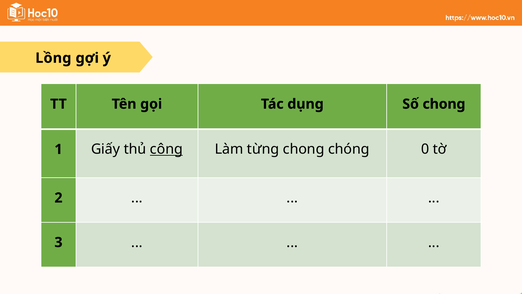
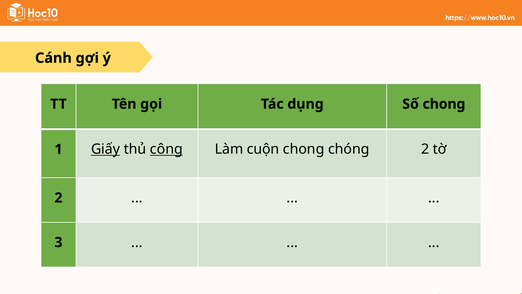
Lồng: Lồng -> Cánh (53, 58)
Giấy underline: none -> present (106, 149)
từng: từng -> cuộn (263, 149)
chóng 0: 0 -> 2 (425, 149)
